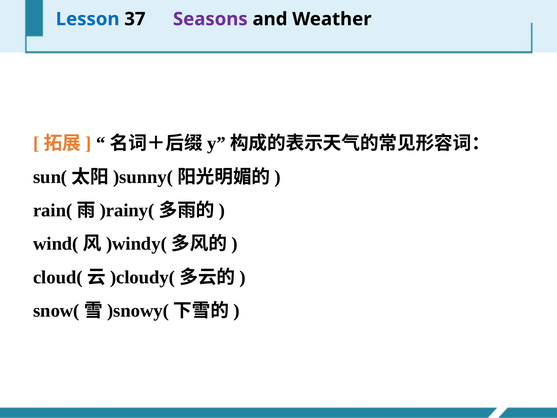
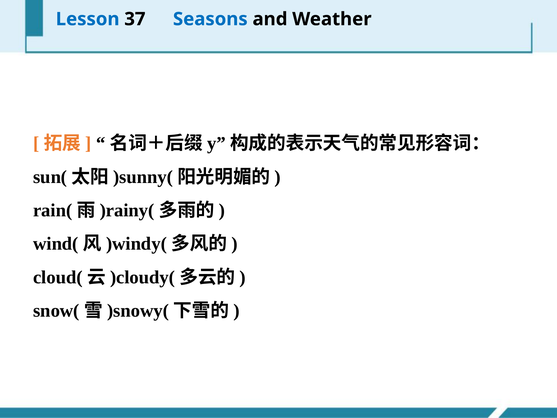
Seasons colour: purple -> blue (210, 19)
